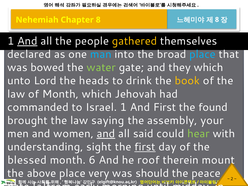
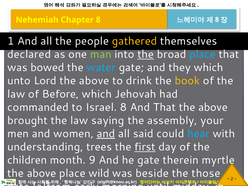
And underline: present -> none (27, 41)
man colour: light blue -> light green (101, 54)
the underline: none -> present (146, 54)
water colour: light green -> light blue (101, 68)
heads: heads -> above (94, 81)
of Month: Month -> Before (60, 94)
Israel 1: 1 -> 8 (123, 107)
And First: First -> That (165, 107)
found: found -> above (213, 107)
hear colour: light green -> light blue (198, 134)
sight: sight -> trees (99, 147)
blessed: blessed -> children (27, 160)
6: 6 -> 9 (92, 160)
he roof: roof -> gate (148, 160)
mount: mount -> myrtle (218, 160)
very: very -> wild (99, 173)
should: should -> beside (152, 173)
peace: peace -> those (206, 173)
